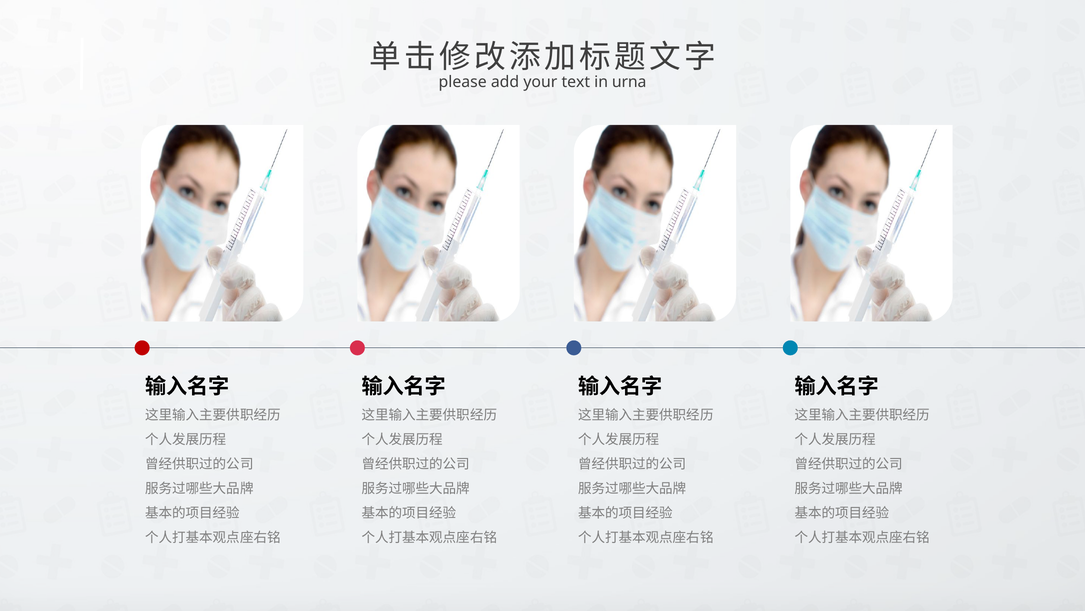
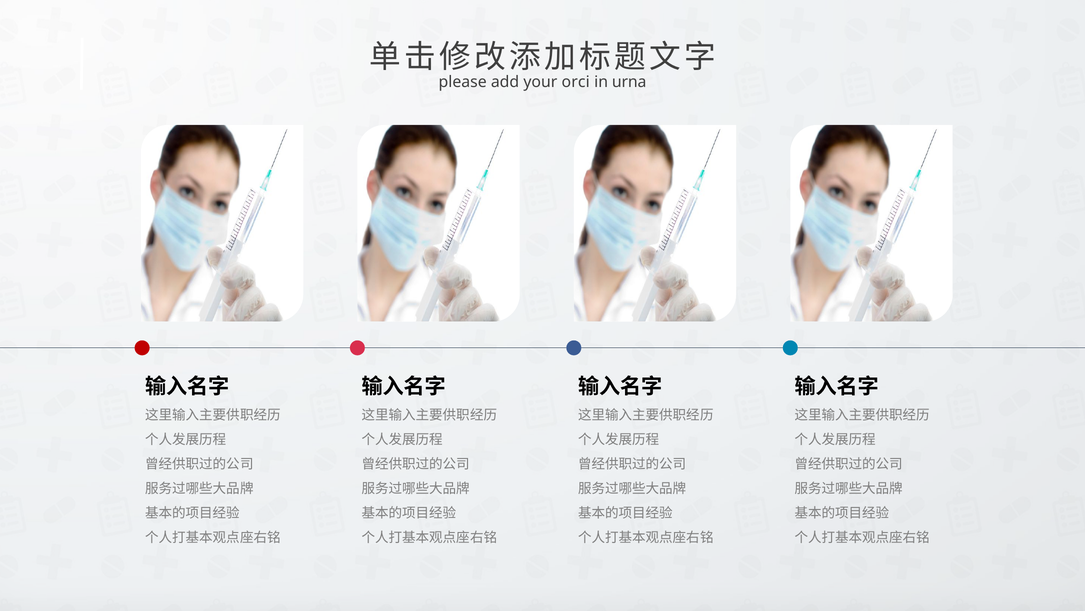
text: text -> orci (576, 82)
